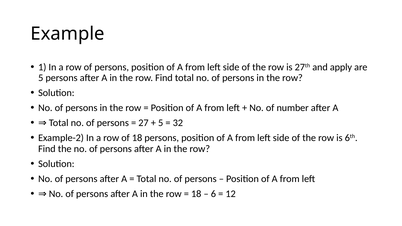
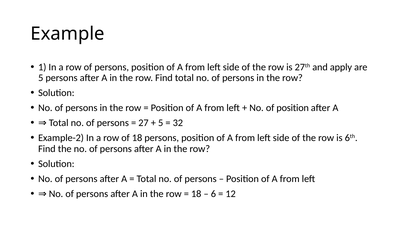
of number: number -> position (293, 108)
